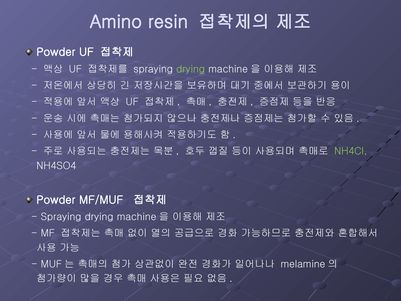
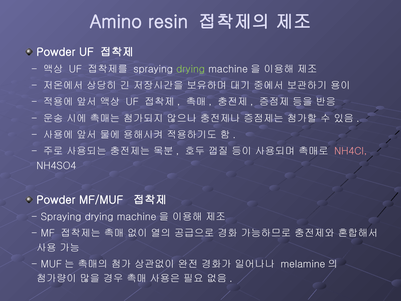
NH4Cl colour: light green -> pink (351, 151)
